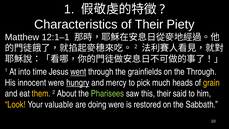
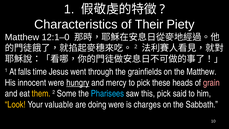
12:1–1: 12:1–1 -> 12:1–0 (56, 37)
into: into -> falls (25, 72)
went underline: present -> none (78, 72)
the Through: Through -> Matthew (202, 72)
much: much -> these (161, 83)
grain colour: yellow -> pink (211, 83)
About: About -> Some (67, 93)
Pharisees colour: light green -> light blue (107, 93)
this their: their -> pick (164, 93)
restored: restored -> charges (147, 104)
